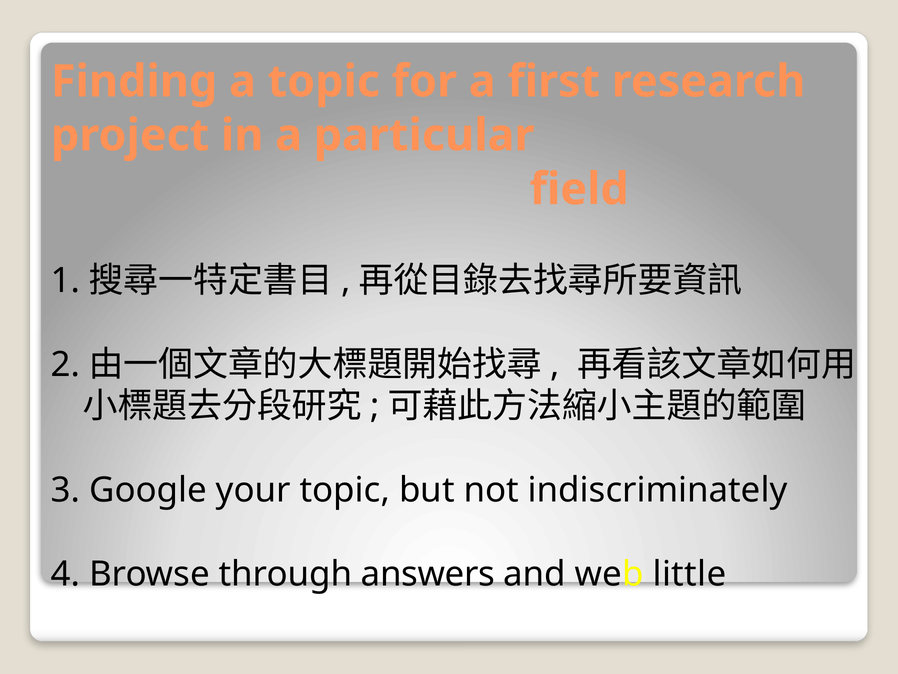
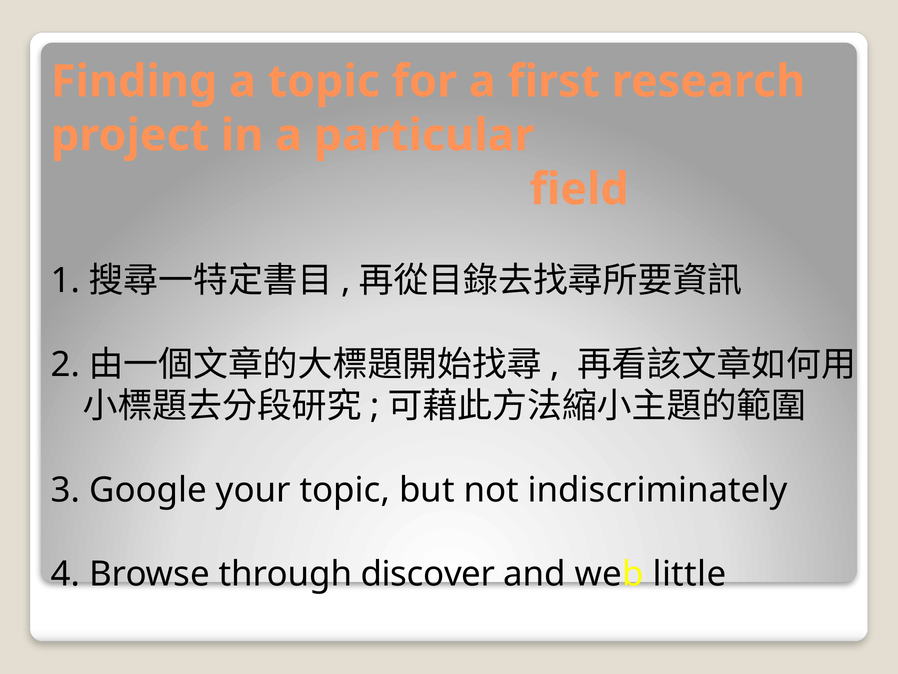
answers: answers -> discover (428, 574)
